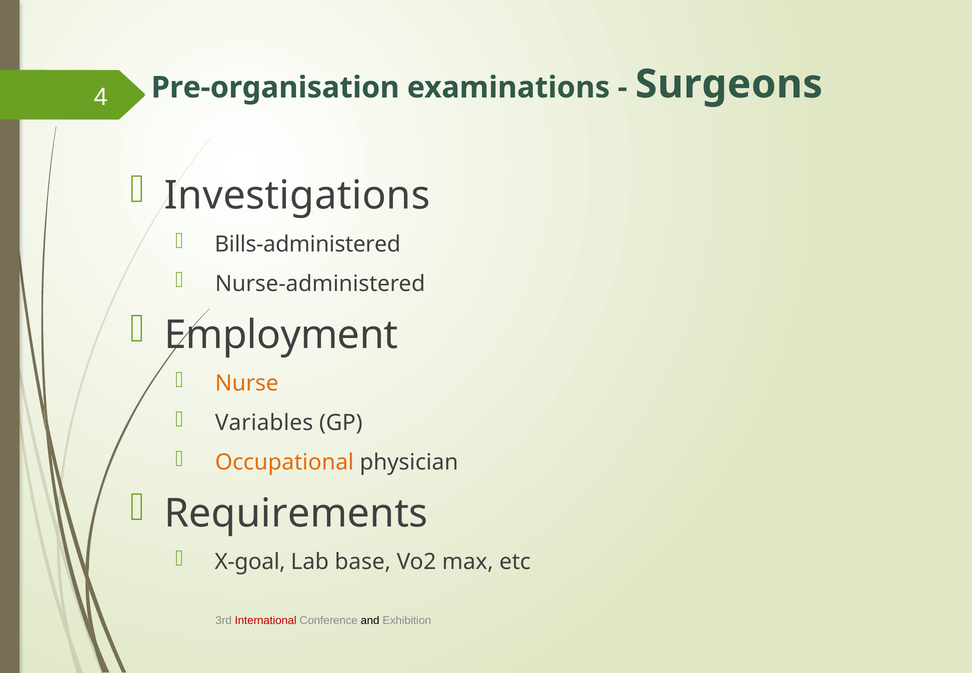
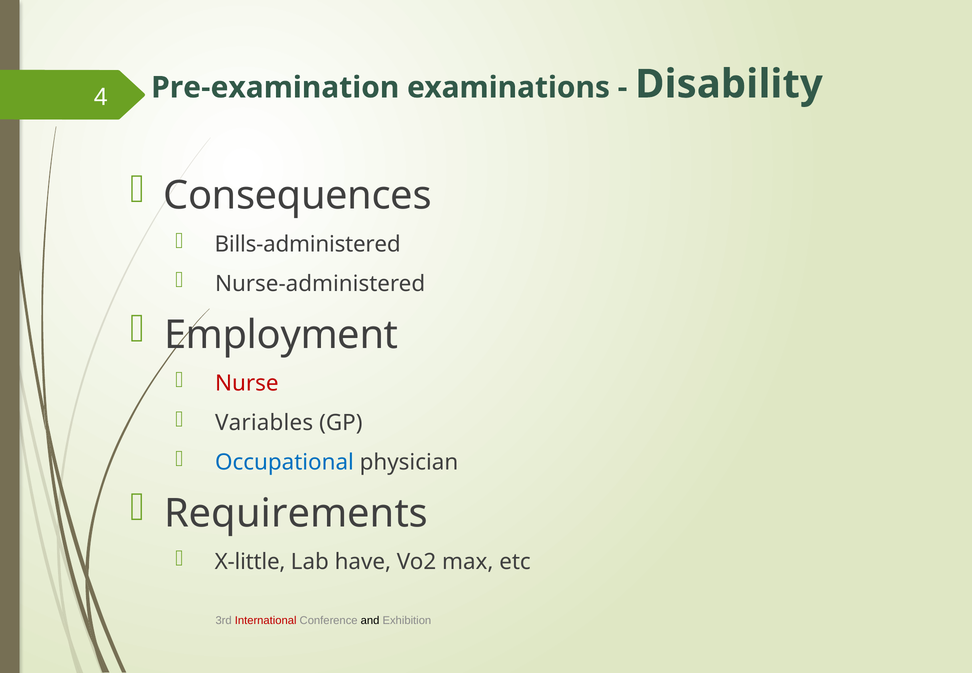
Pre-organisation: Pre-organisation -> Pre-examination (275, 88)
Surgeons: Surgeons -> Disability (729, 84)
Investigations: Investigations -> Consequences (297, 196)
Nurse colour: orange -> red (247, 383)
Occupational colour: orange -> blue (284, 462)
X-goal: X-goal -> X-little (250, 562)
base: base -> have (363, 562)
